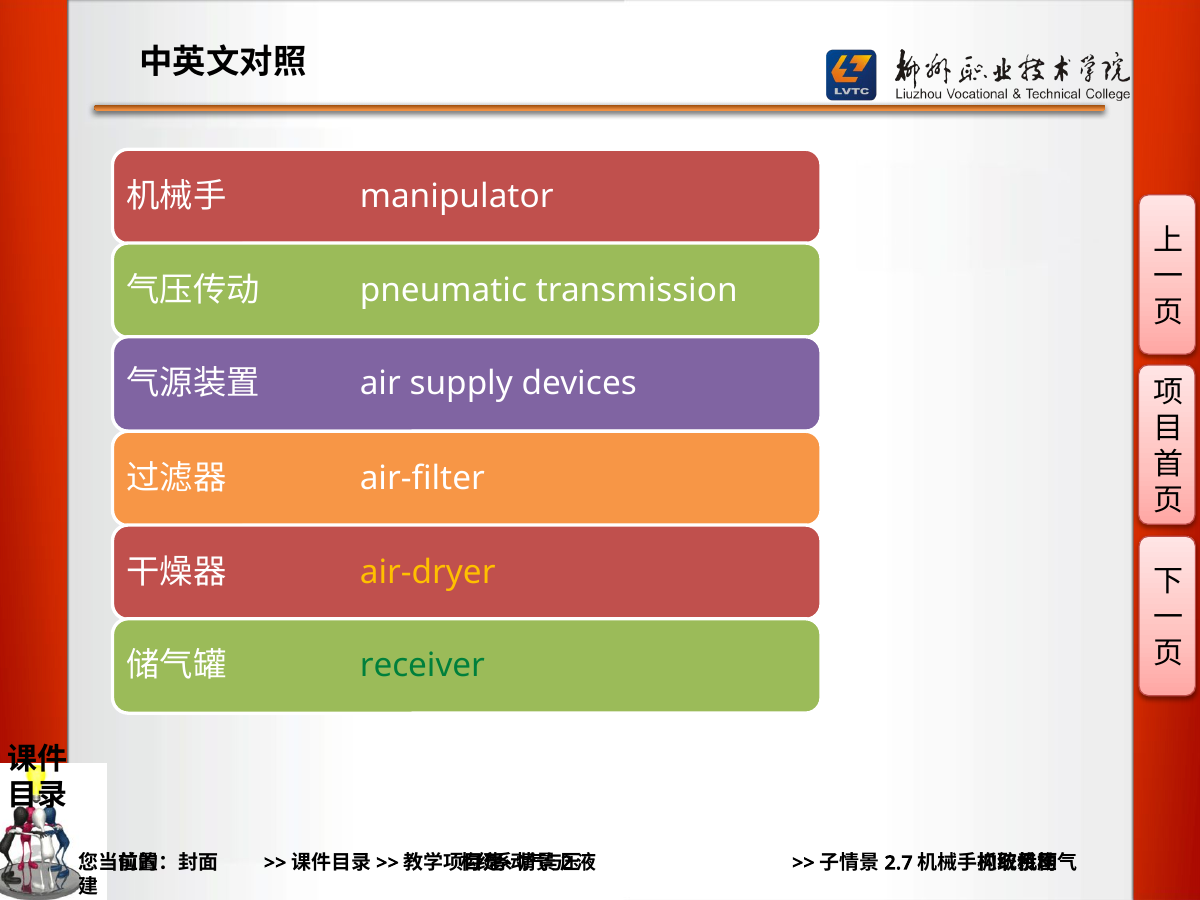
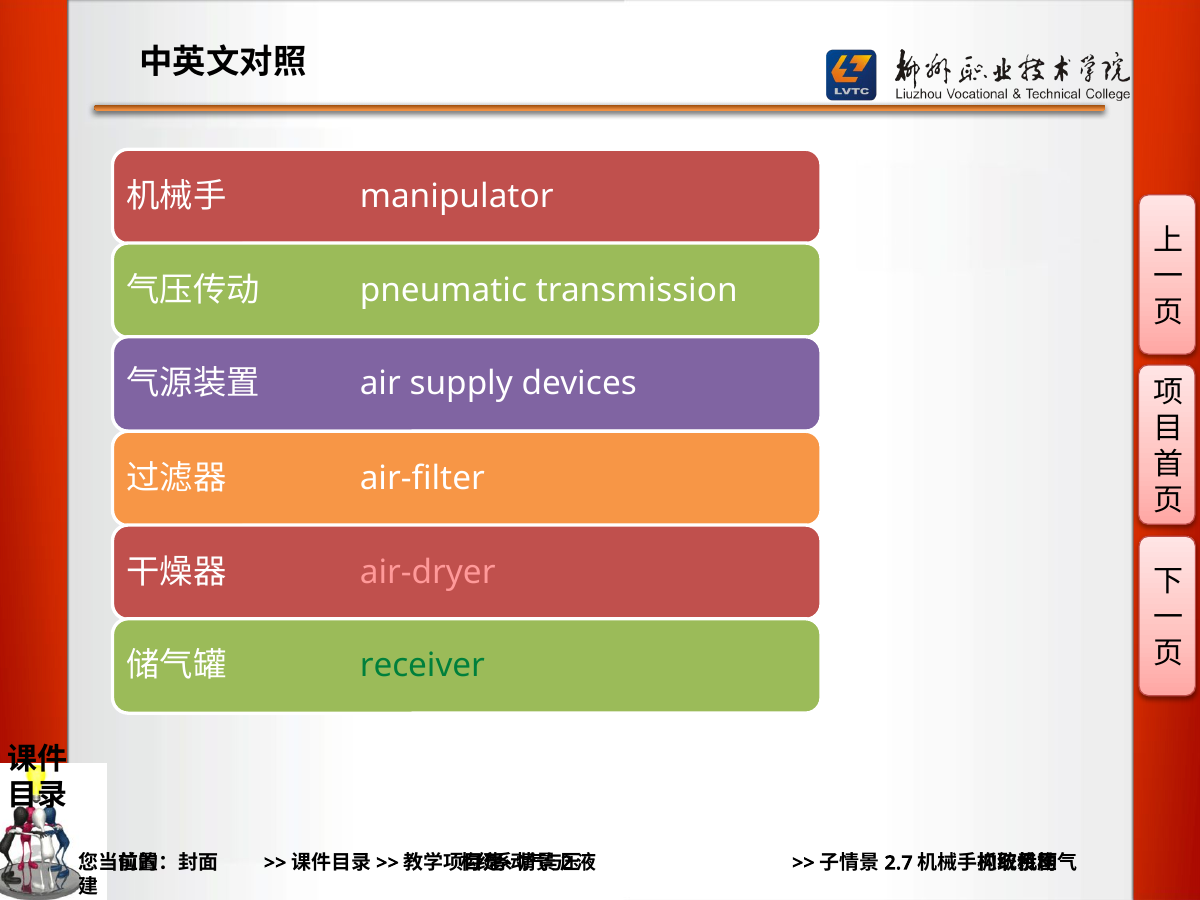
air-dryer colour: yellow -> pink (428, 572)
